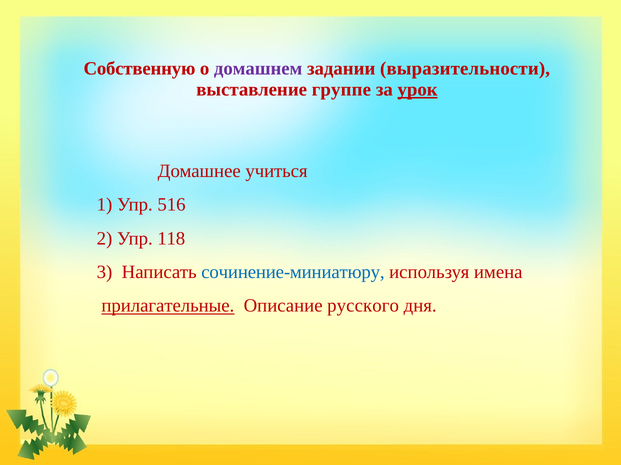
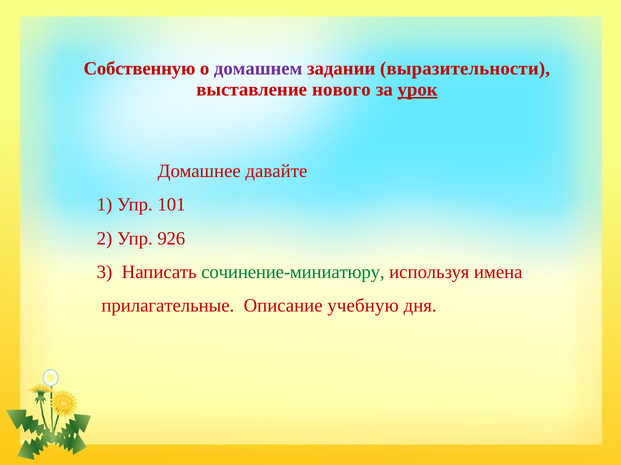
группе: группе -> нового (341, 90)
учиться: учиться -> давайте (276, 171)
516: 516 -> 101 (172, 205)
118: 118 -> 926 (171, 239)
сочинение-миниатюру colour: blue -> green (293, 273)
прилагательные underline: present -> none (168, 306)
русского: русского -> учебную (363, 306)
